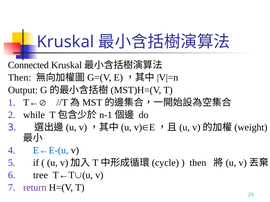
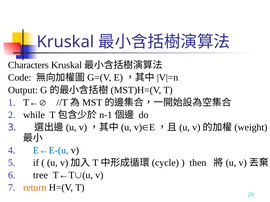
Connected: Connected -> Characters (28, 65)
Then: Then -> Code (20, 78)
return colour: purple -> orange (35, 188)
